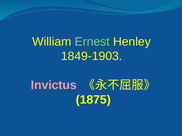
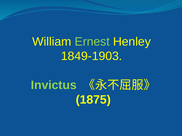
Invictus colour: pink -> light green (54, 85)
